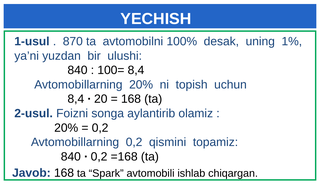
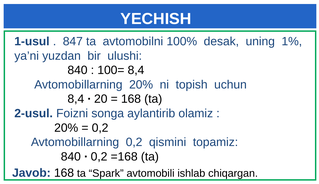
870: 870 -> 847 (73, 41)
